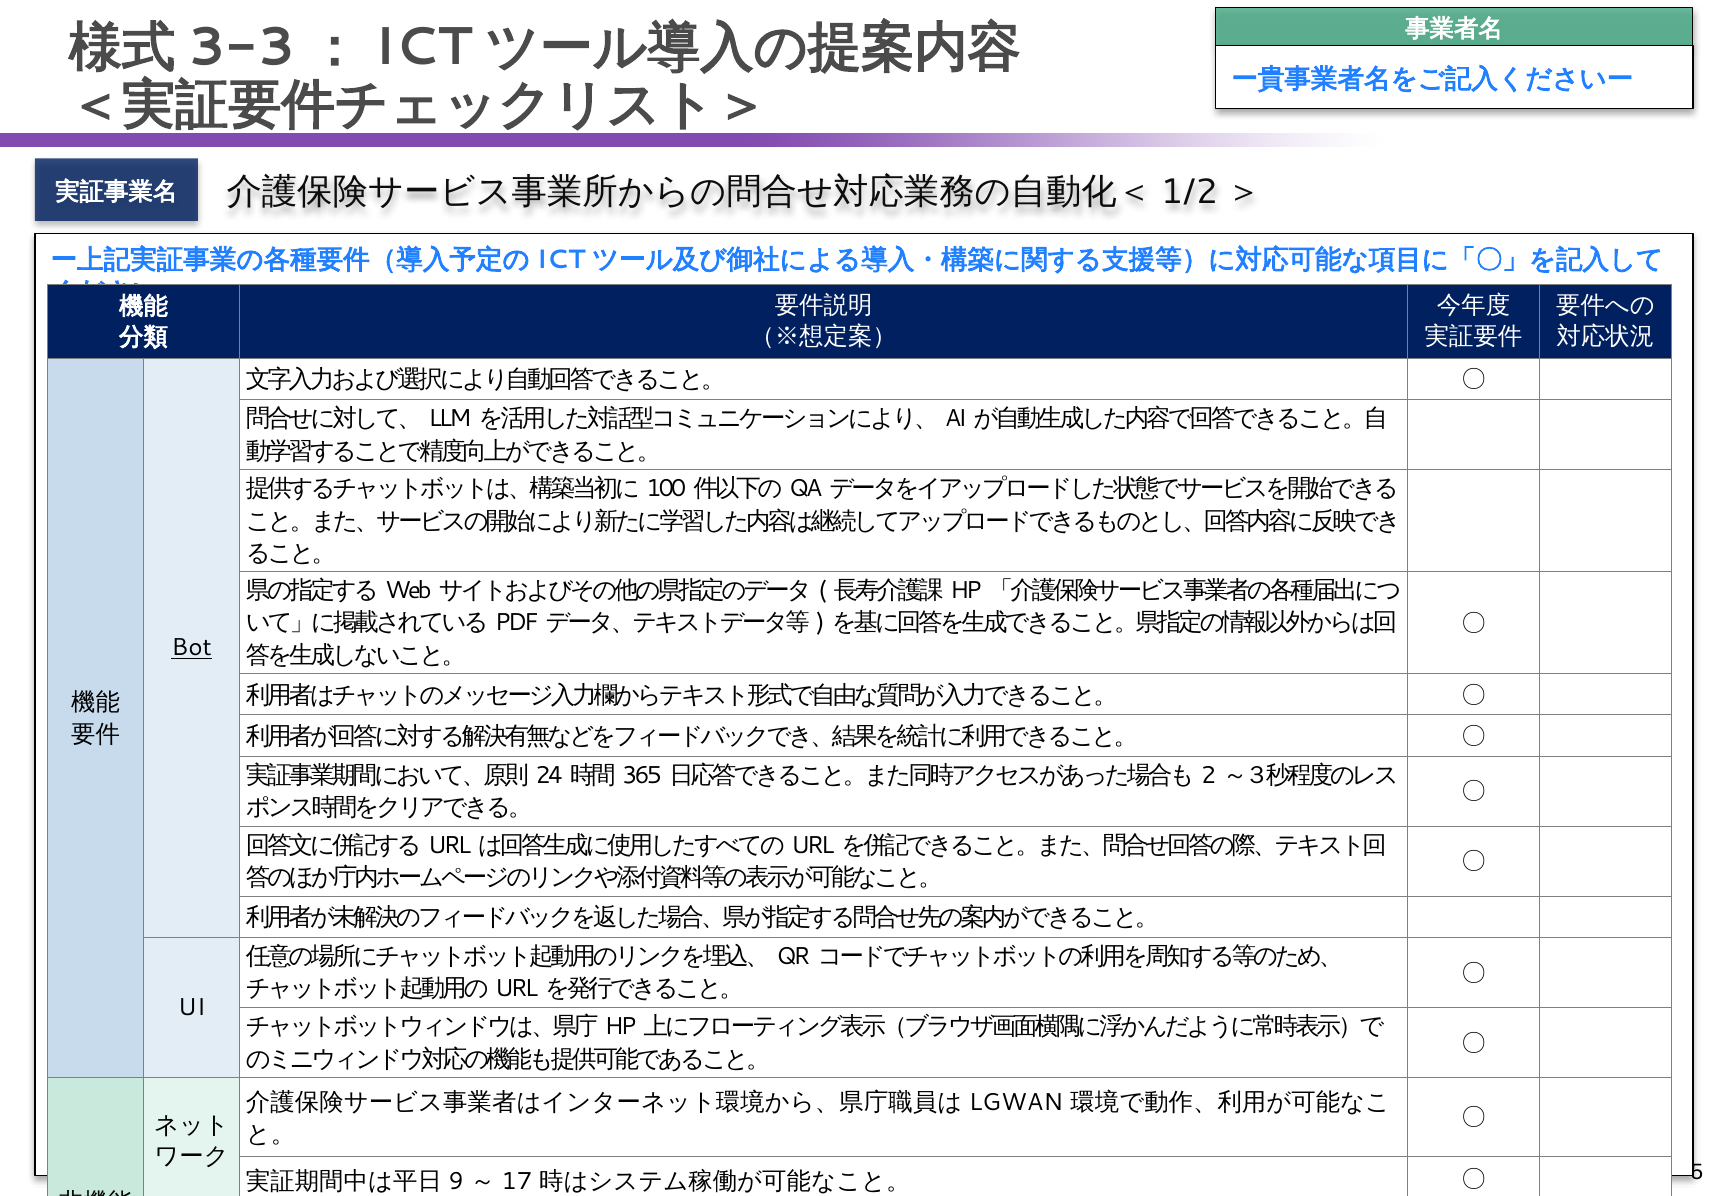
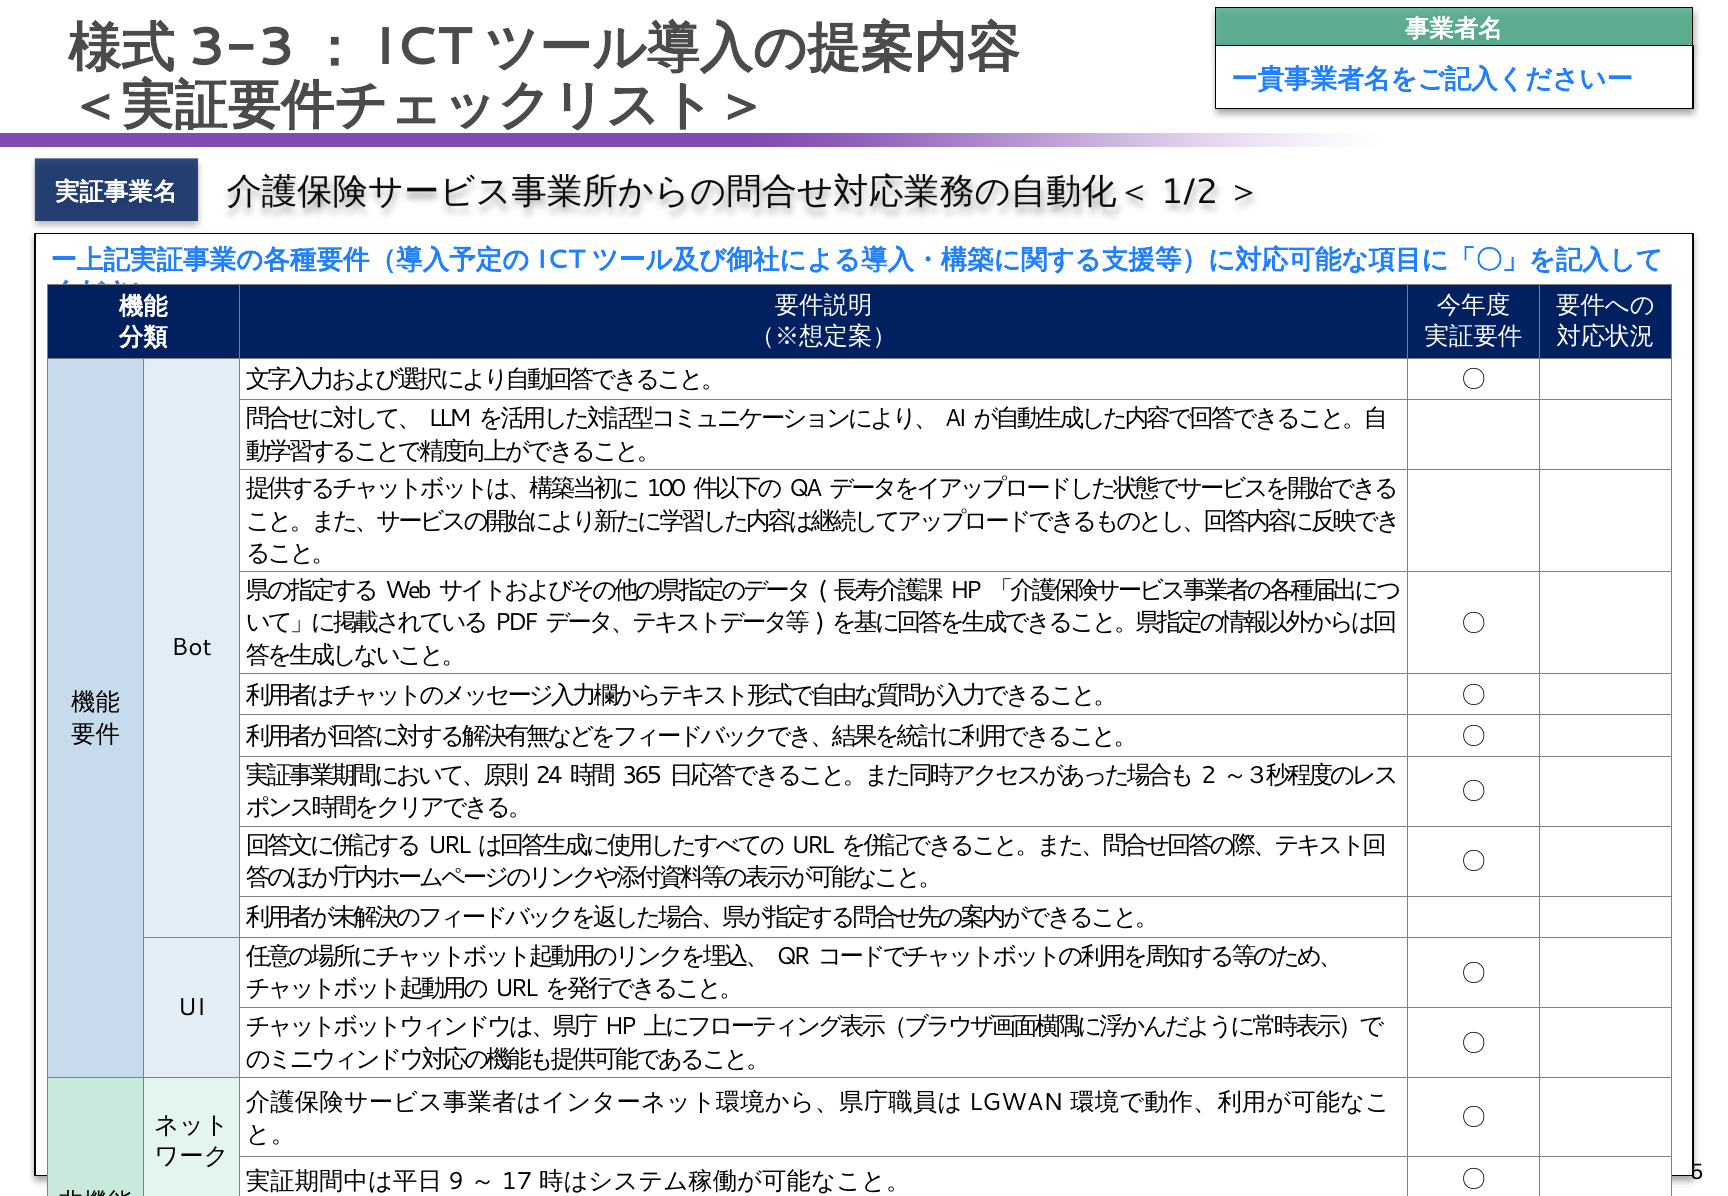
Bot underline: present -> none (192, 648)
